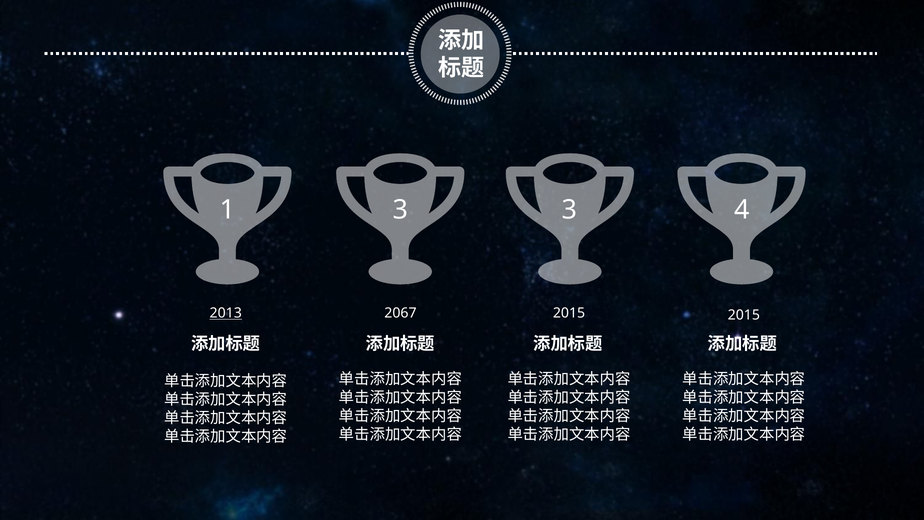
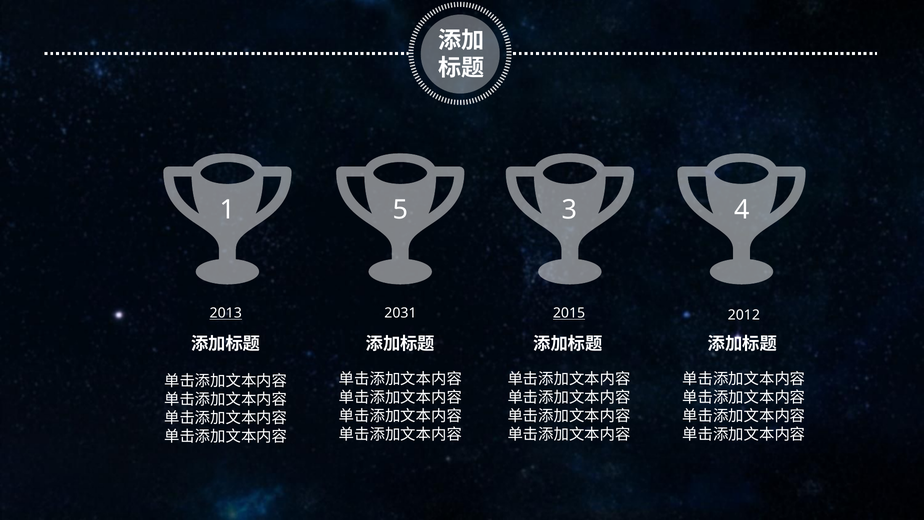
1 3: 3 -> 5 (400, 210)
2067: 2067 -> 2031 (401, 313)
2015 underline: none -> present (569, 313)
2015: 2015 -> 2012 (744, 315)
